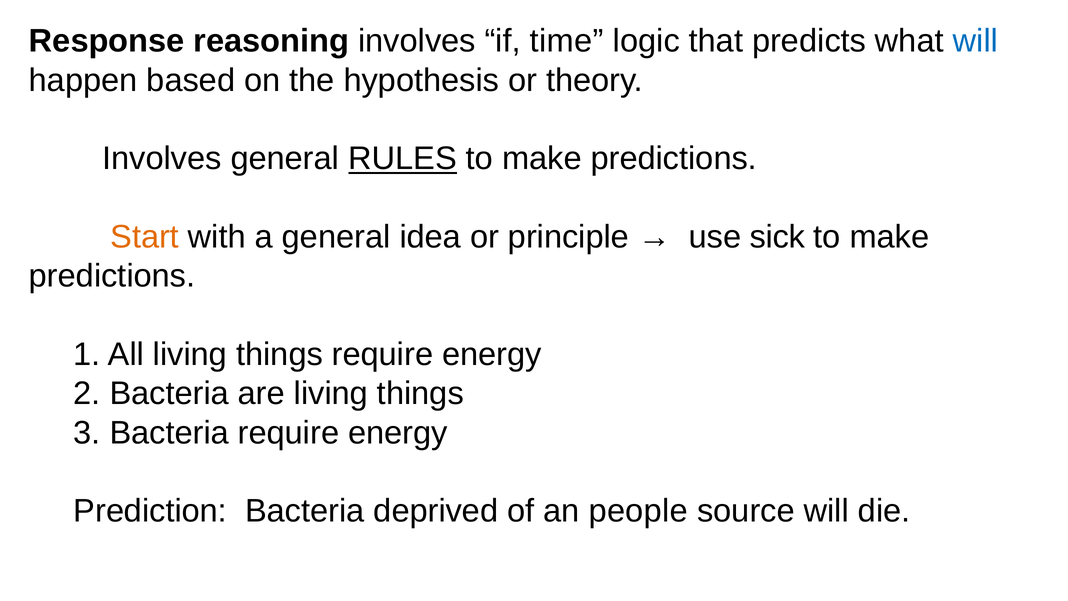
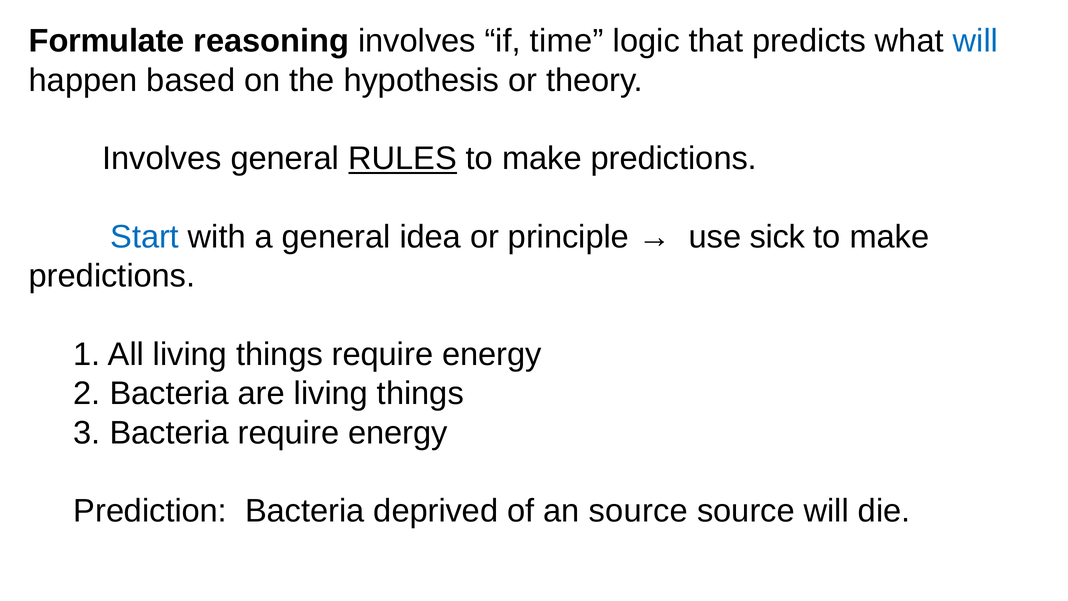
Response: Response -> Formulate (107, 41)
Start colour: orange -> blue (145, 237)
an people: people -> source (638, 511)
